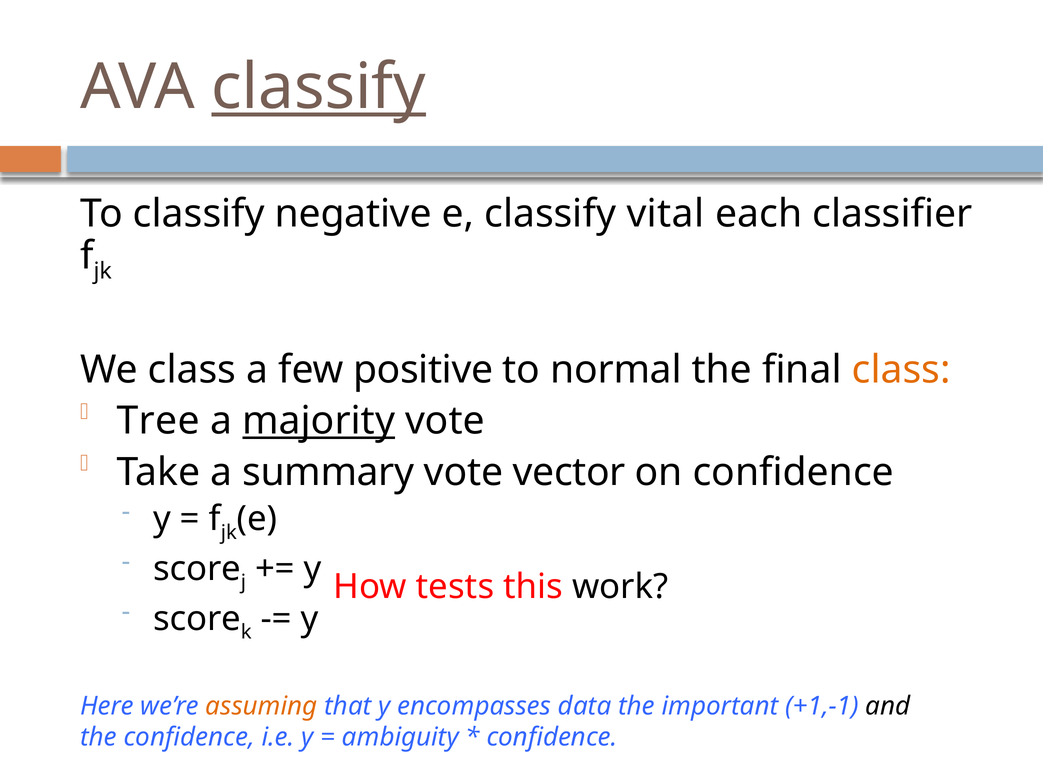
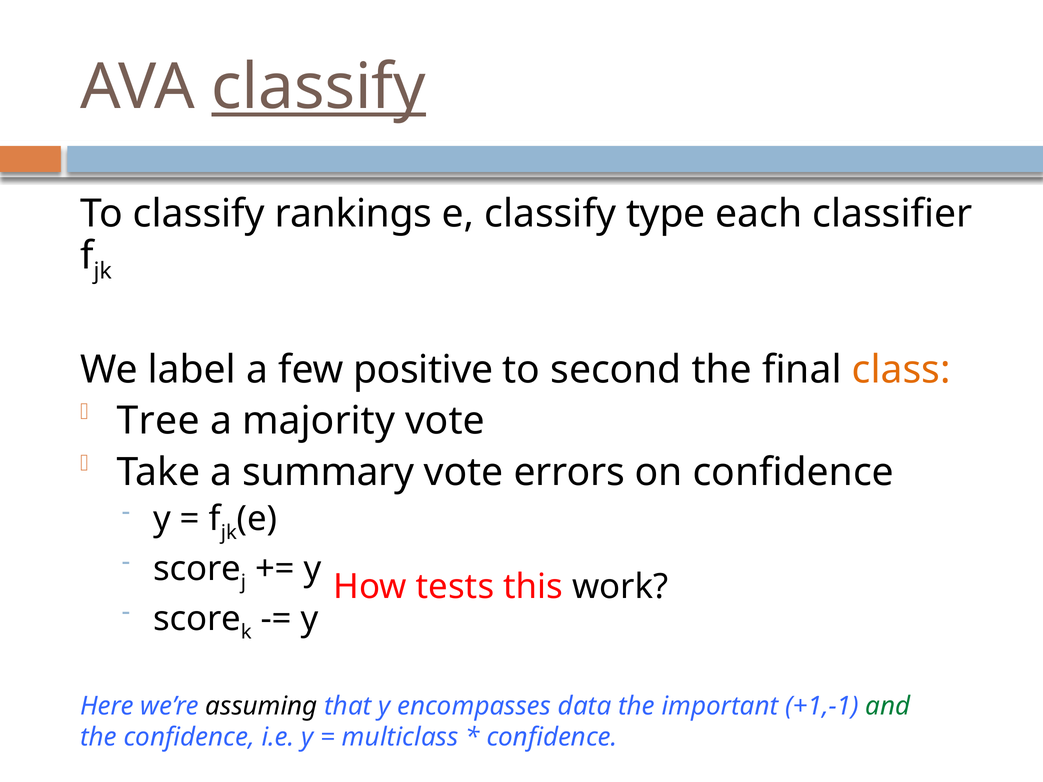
negative: negative -> rankings (353, 214)
vital: vital -> type (666, 214)
We class: class -> label (192, 370)
normal: normal -> second (616, 370)
majority underline: present -> none (319, 421)
vector: vector -> errors (569, 473)
assuming colour: orange -> black (261, 706)
and colour: black -> green (888, 706)
ambiguity: ambiguity -> multiclass (400, 738)
